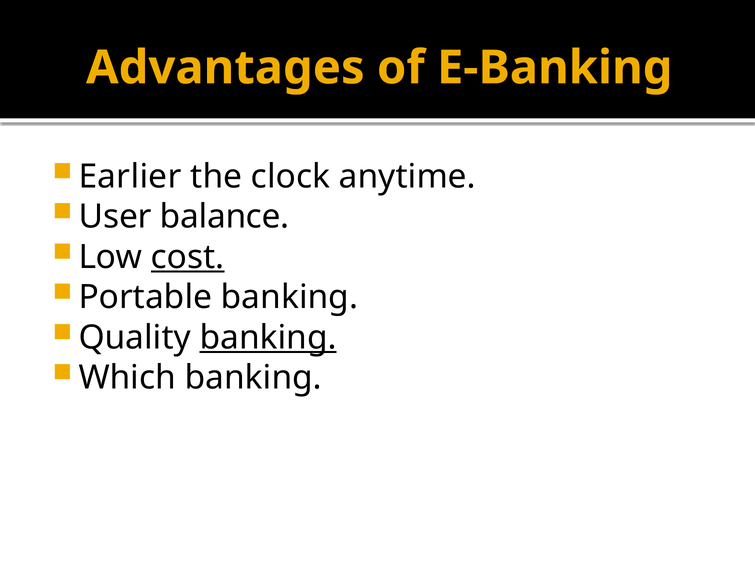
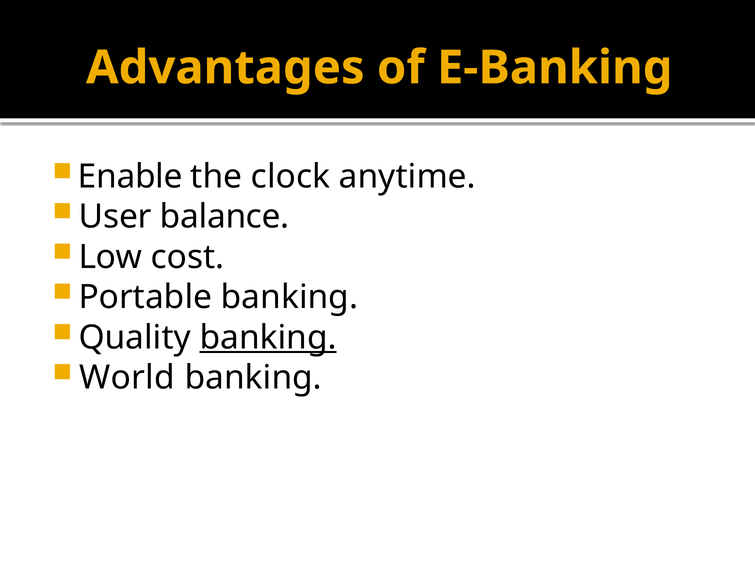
Earlier: Earlier -> Enable (130, 177)
cost underline: present -> none (188, 257)
Which: Which -> World (127, 378)
